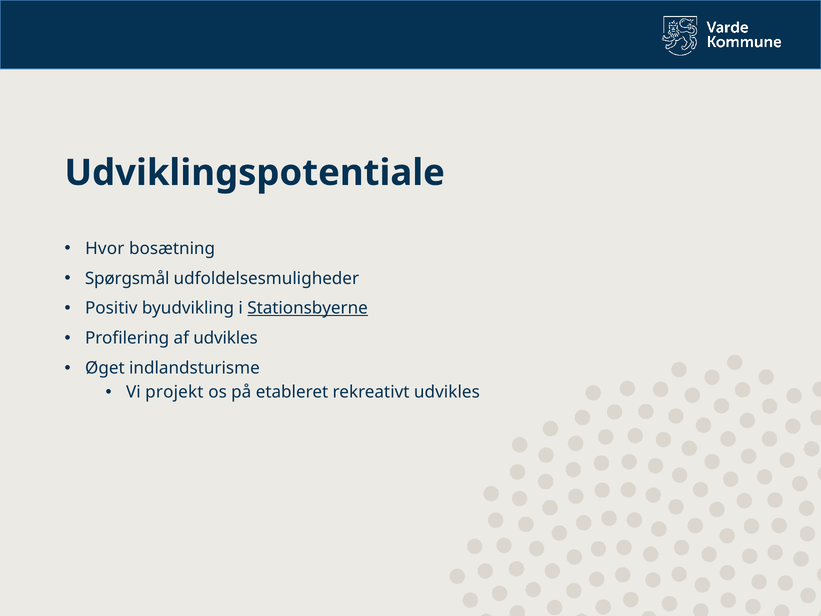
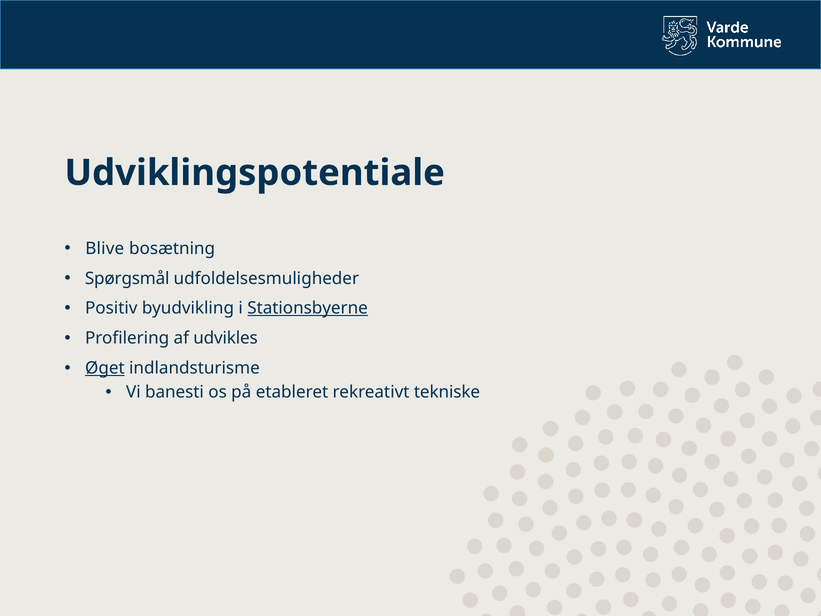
Hvor: Hvor -> Blive (105, 248)
Øget underline: none -> present (105, 368)
projekt: projekt -> banesti (174, 392)
rekreativt udvikles: udvikles -> tekniske (447, 392)
